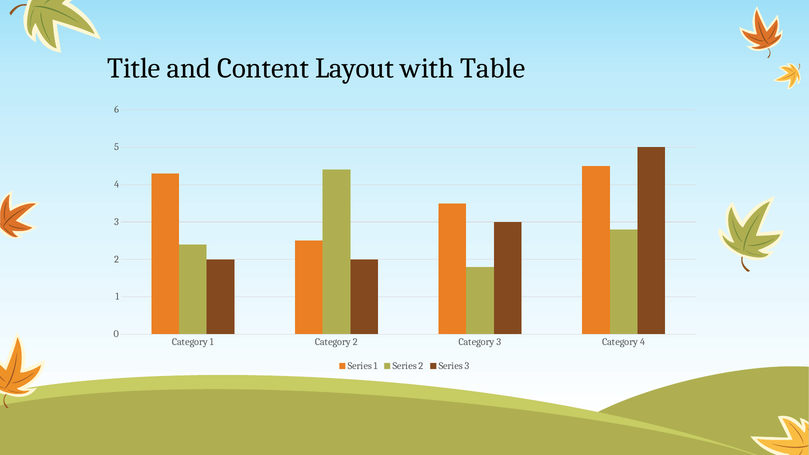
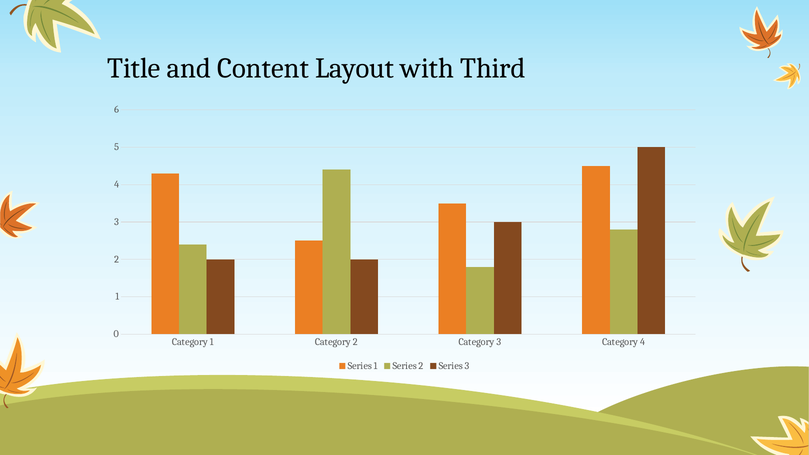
Table: Table -> Third (493, 68)
